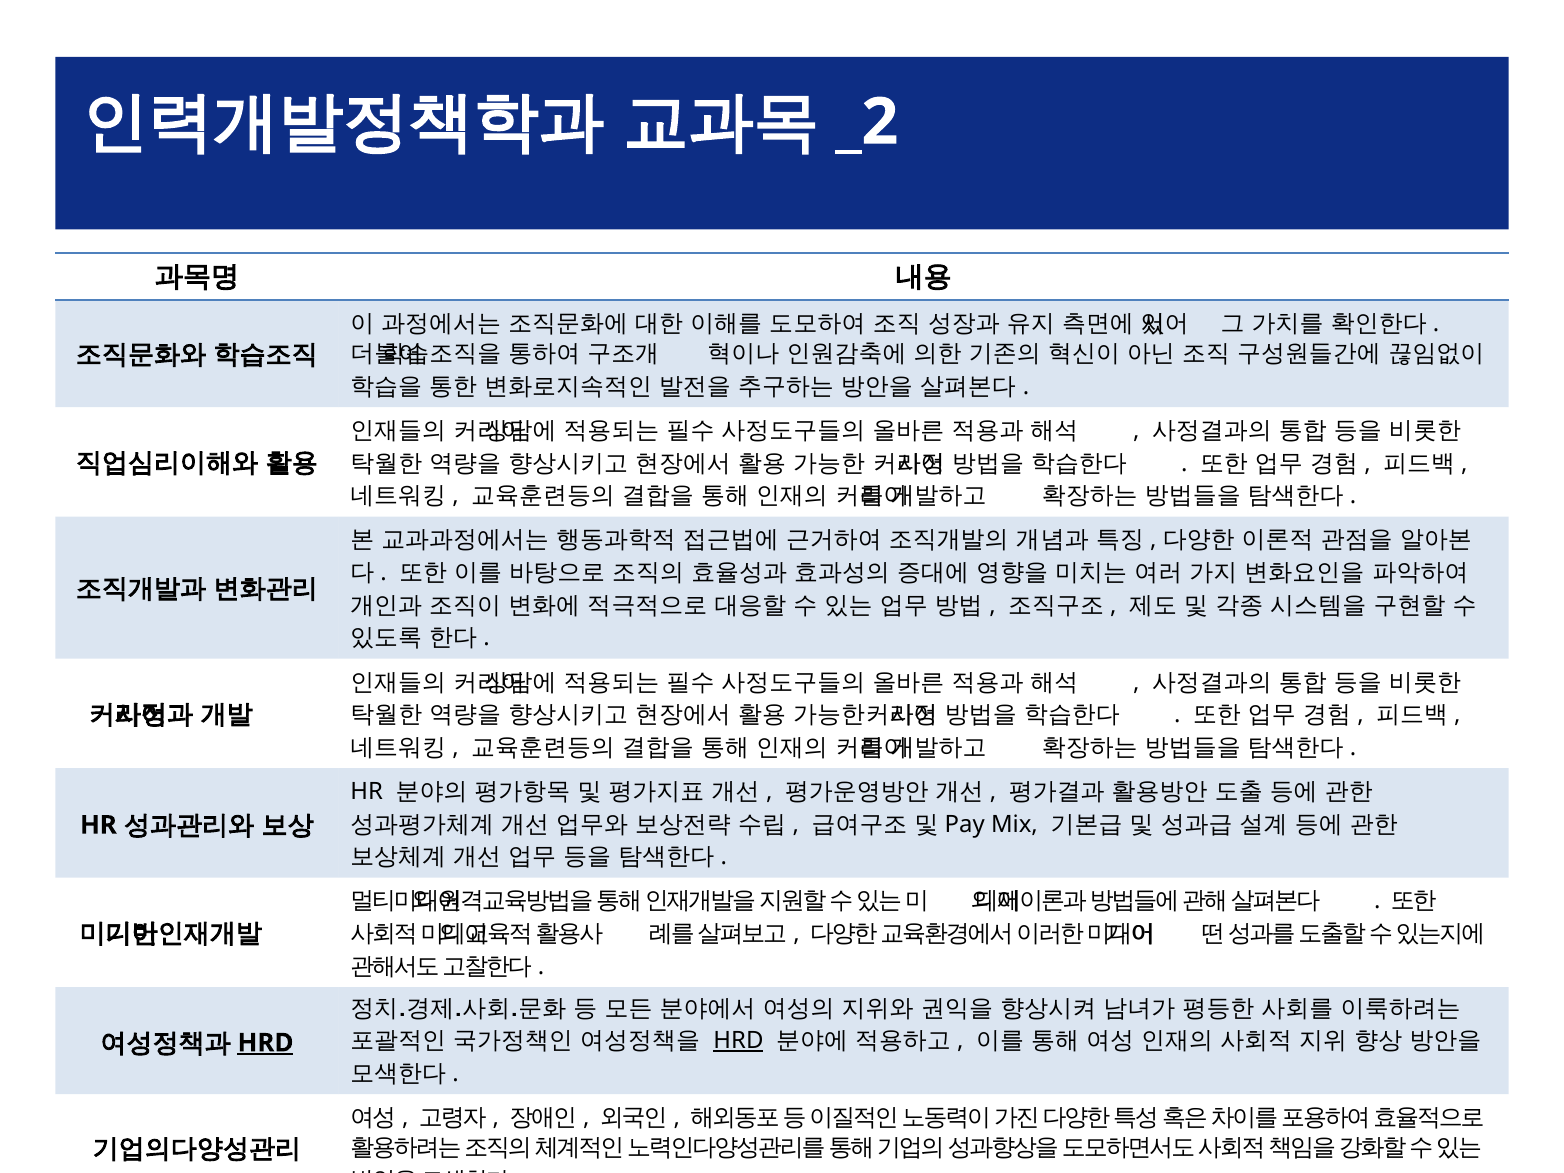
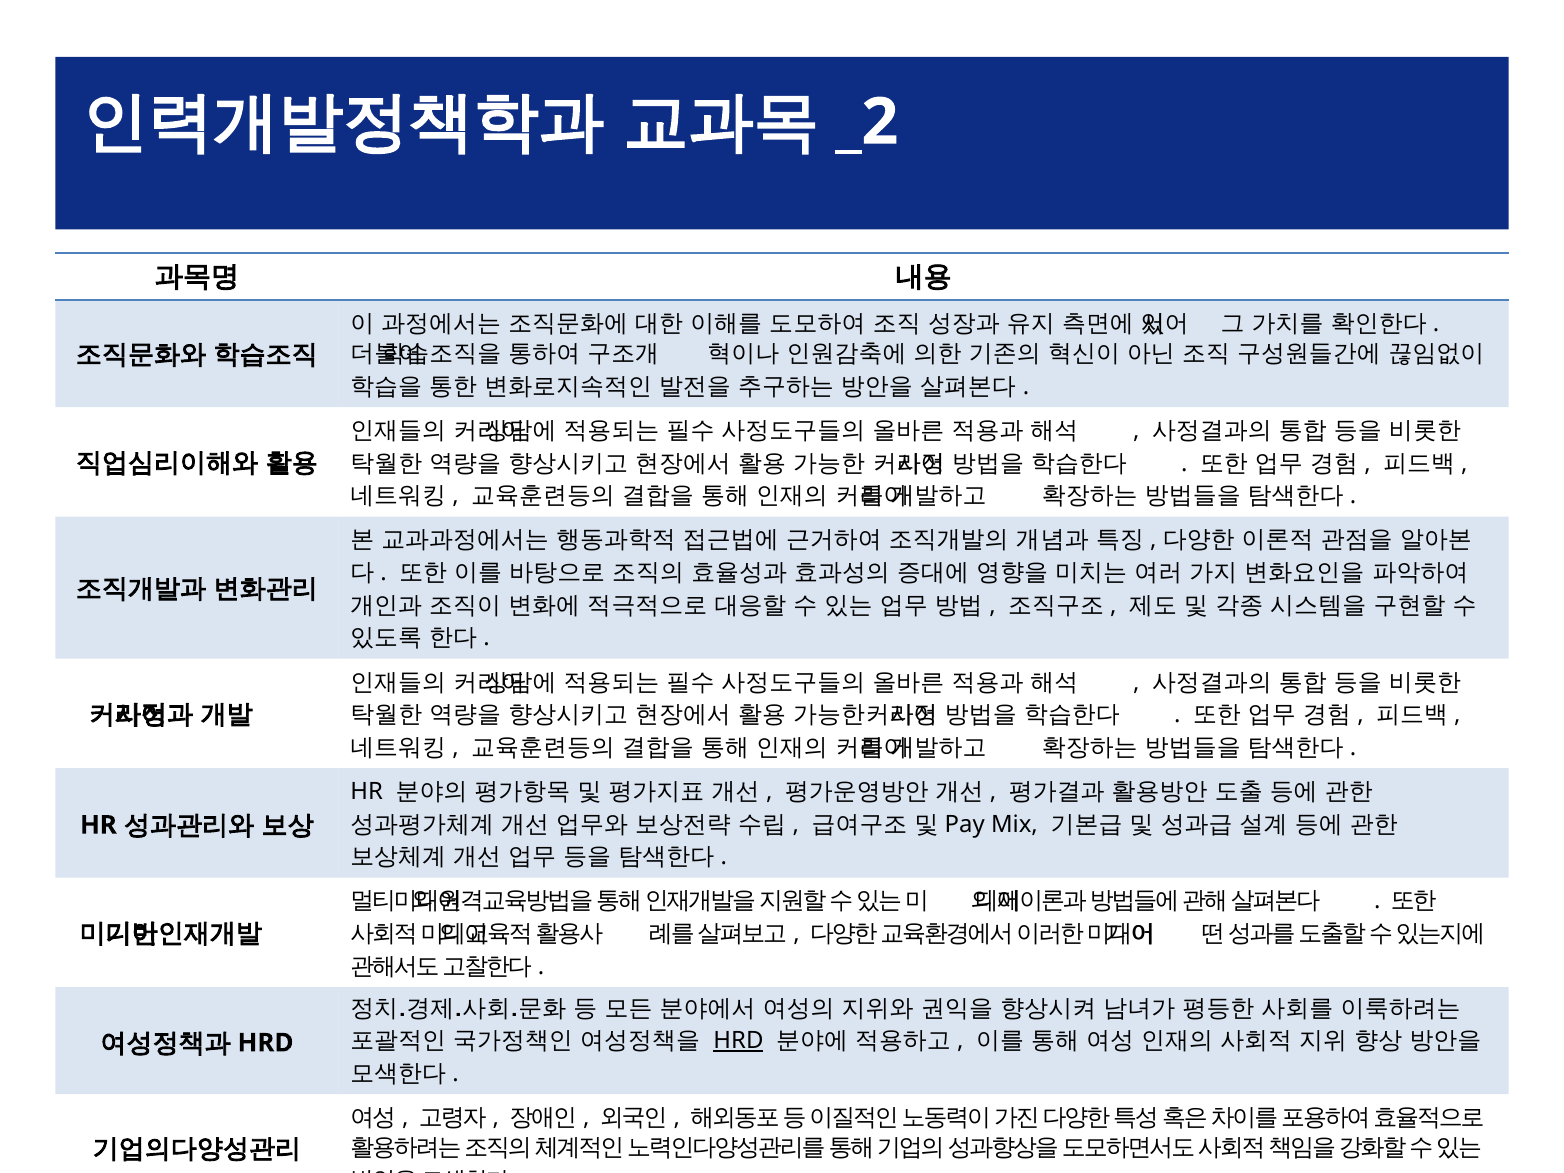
HRD underline: present -> none (265, 1043)
